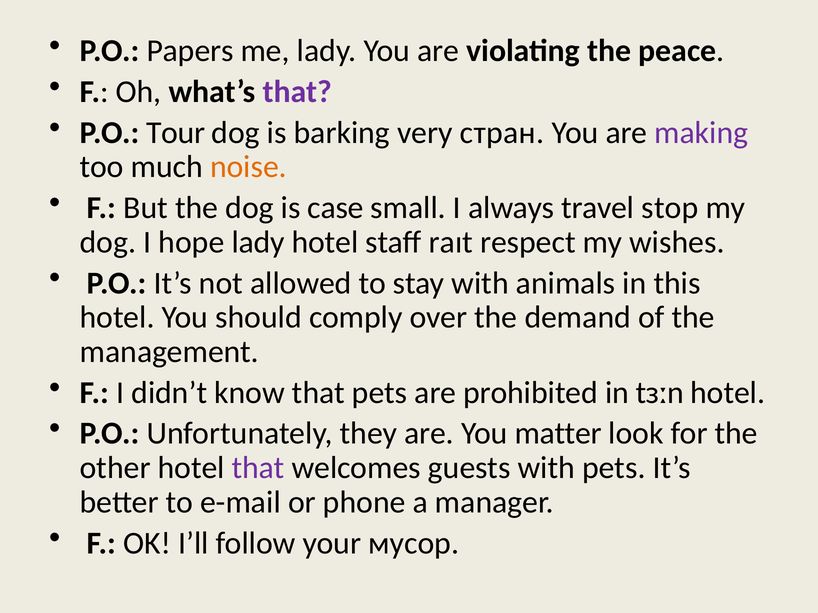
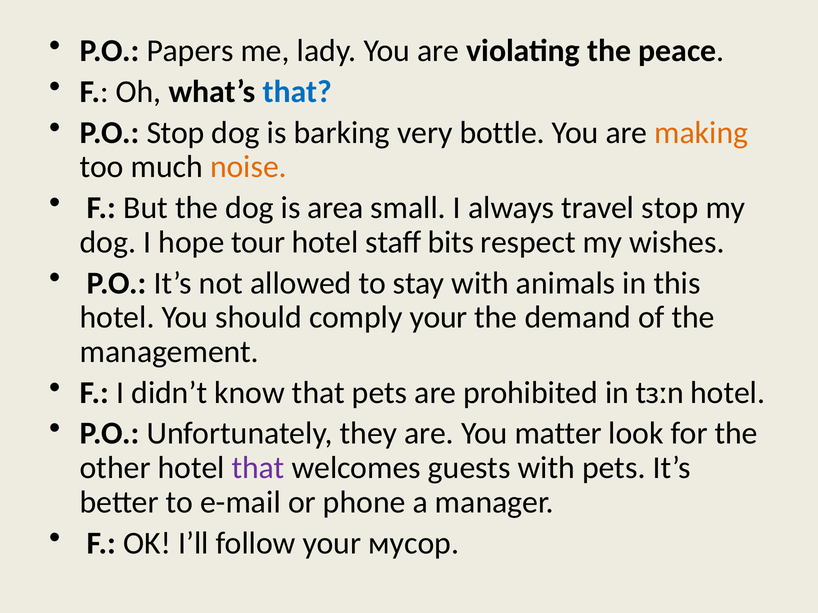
that colour: purple -> blue (297, 92)
P.O Tour: Tour -> Stop (176, 133)
стран: стран -> bottle (502, 133)
making colour: purple -> orange (701, 133)
case: case -> area (335, 208)
hope lady: lady -> tour (258, 242)
raɪt: raɪt -> bits (451, 242)
comply over: over -> your (439, 318)
